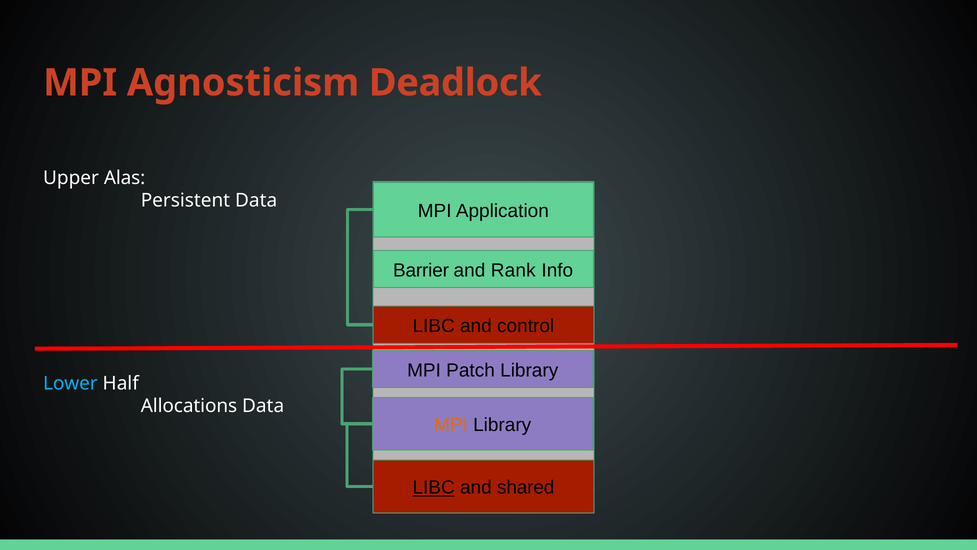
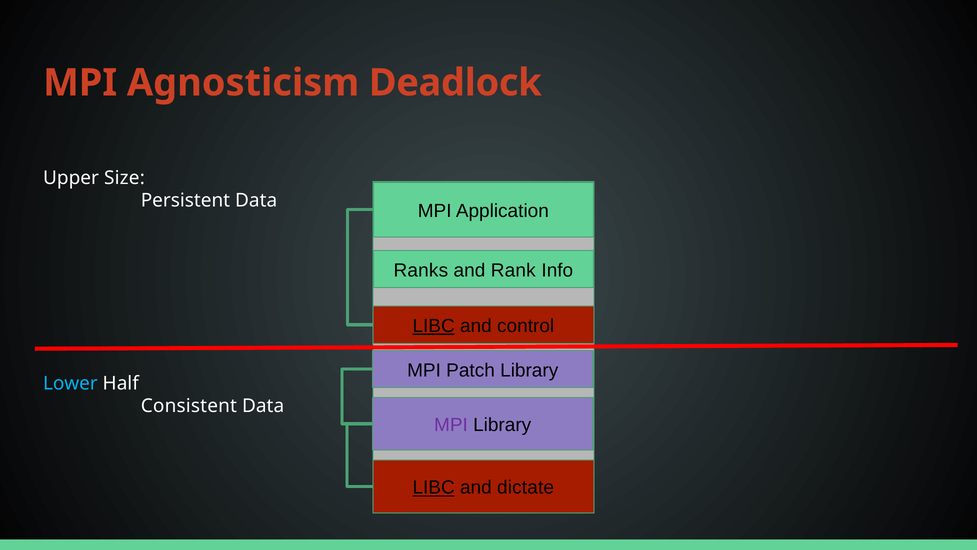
Alas: Alas -> Size (124, 178)
Barrier: Barrier -> Ranks (421, 270)
LIBC underline: none -> present (434, 326)
Allocations: Allocations -> Consistent (189, 406)
MPI colour: orange -> purple (451, 425)
shared: shared -> dictate (526, 487)
